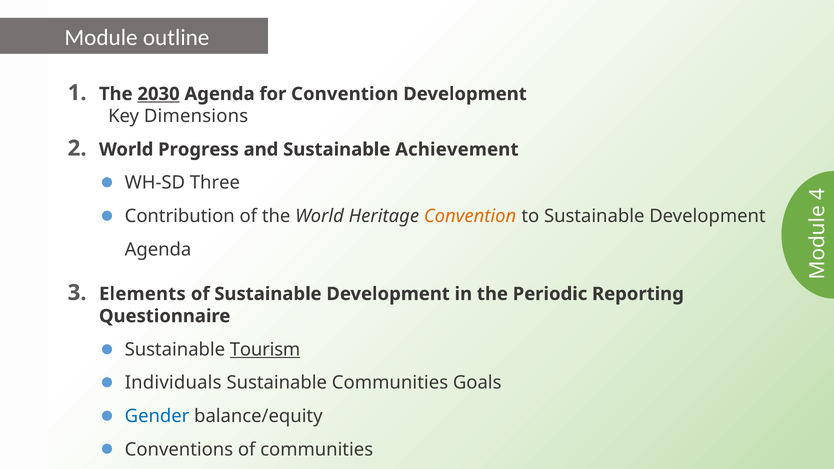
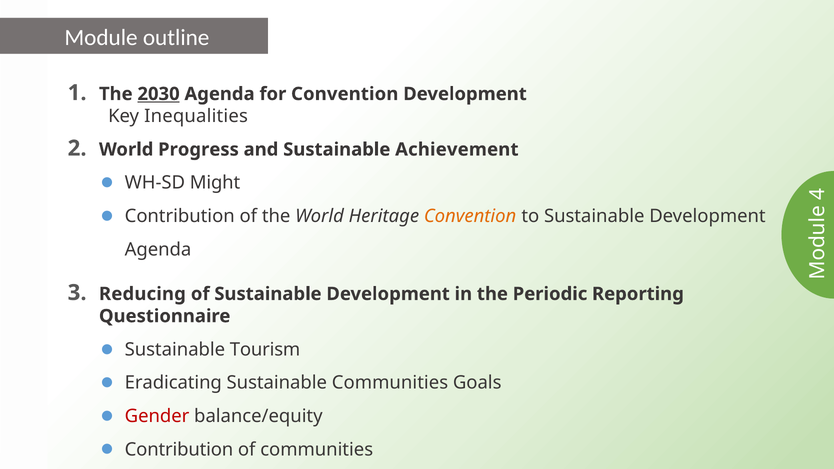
Dimensions: Dimensions -> Inequalities (196, 116)
Three: Three -> Might (215, 183)
Elements: Elements -> Reducing (142, 294)
Tourism underline: present -> none (265, 350)
Individuals: Individuals -> Eradicating (173, 383)
Gender colour: blue -> red (157, 416)
Conventions: Conventions -> Contribution (179, 450)
